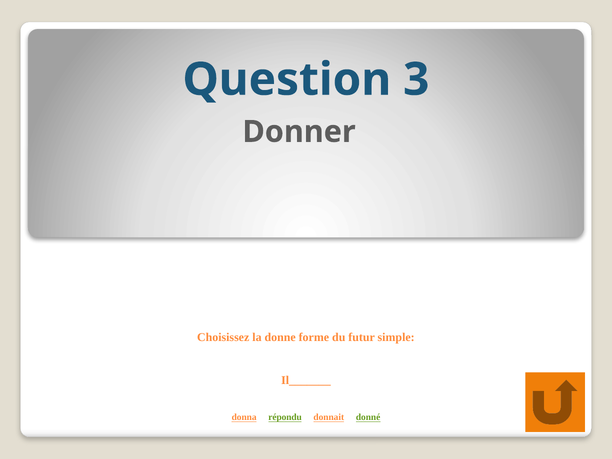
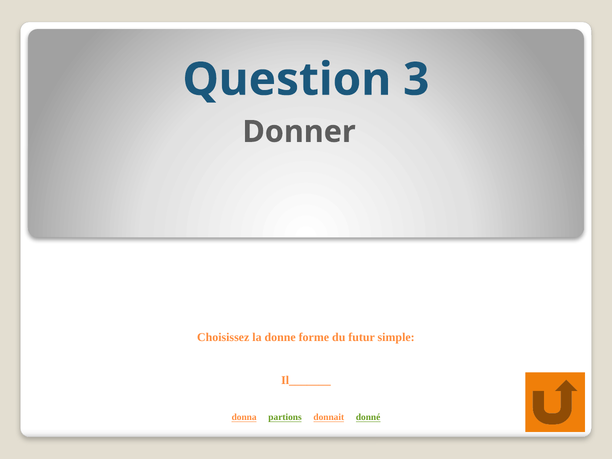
répondu: répondu -> partions (285, 417)
